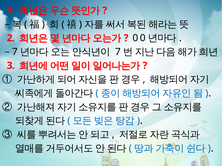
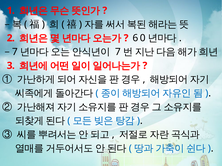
0: 0 -> 6 (135, 38)
